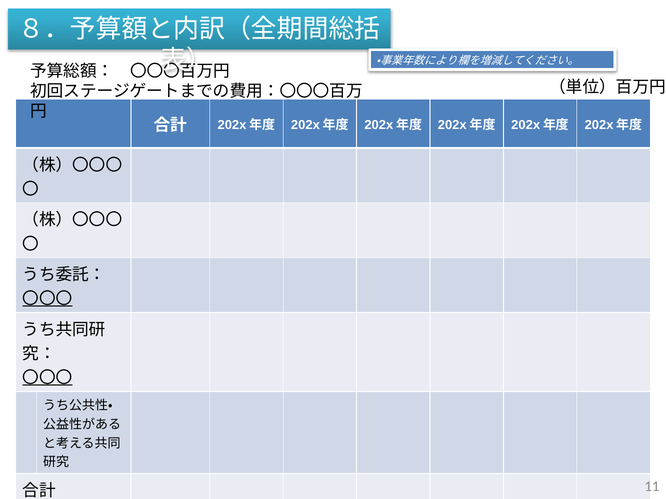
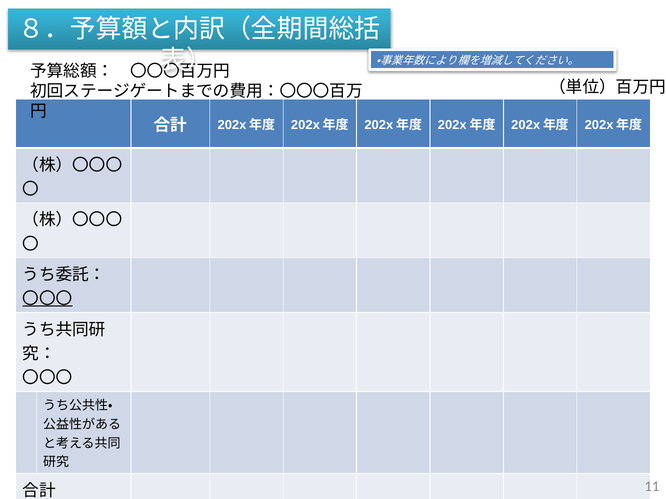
〇〇〇 underline: present -> none (47, 378)
